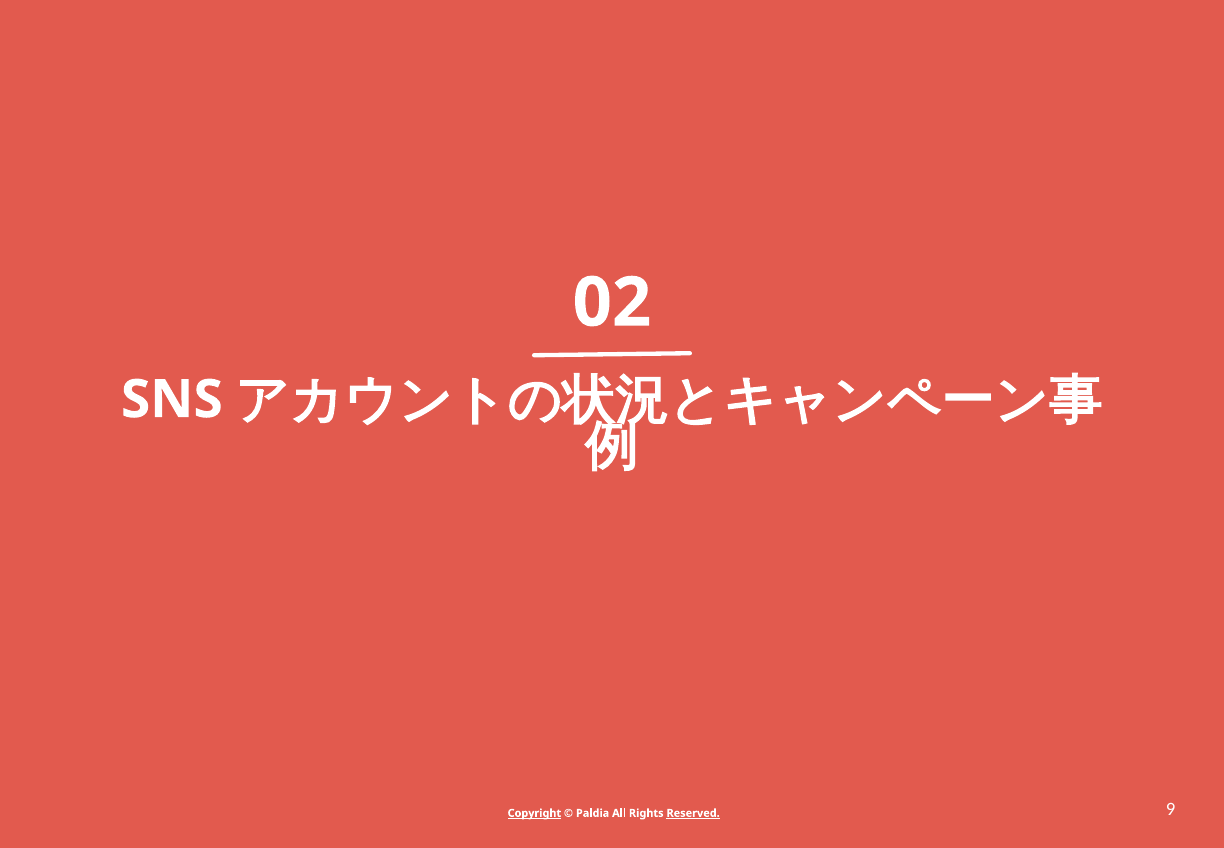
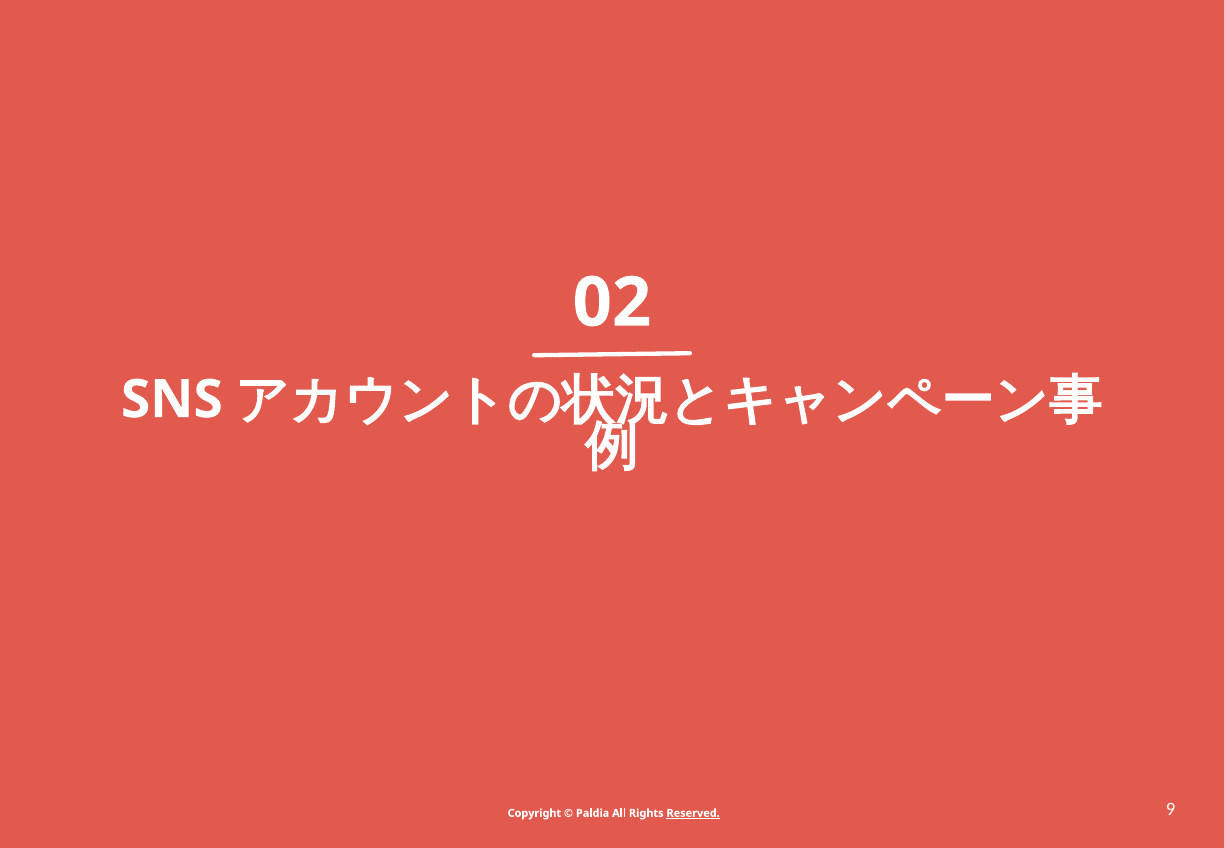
Copyright underline: present -> none (534, 813)
